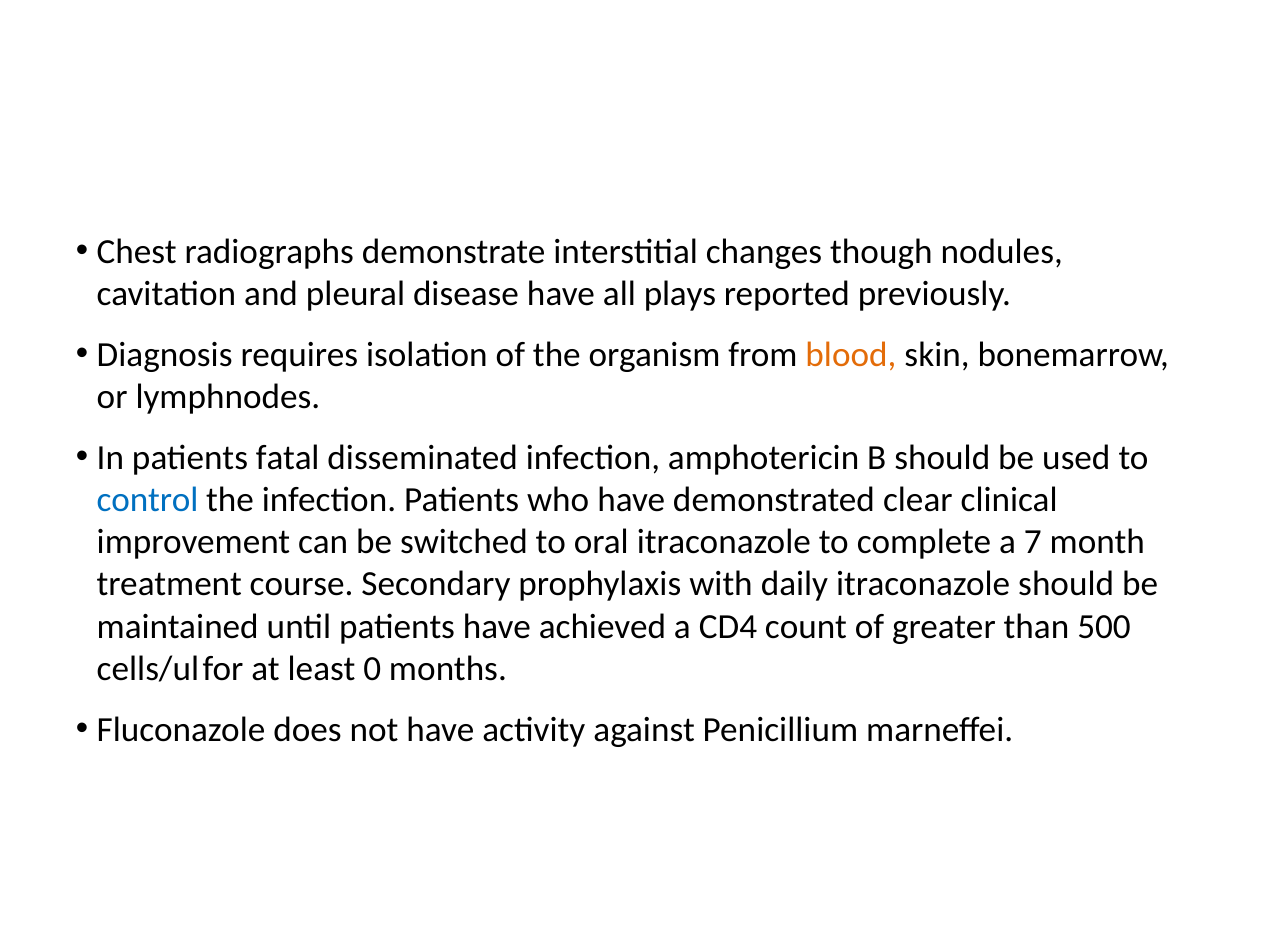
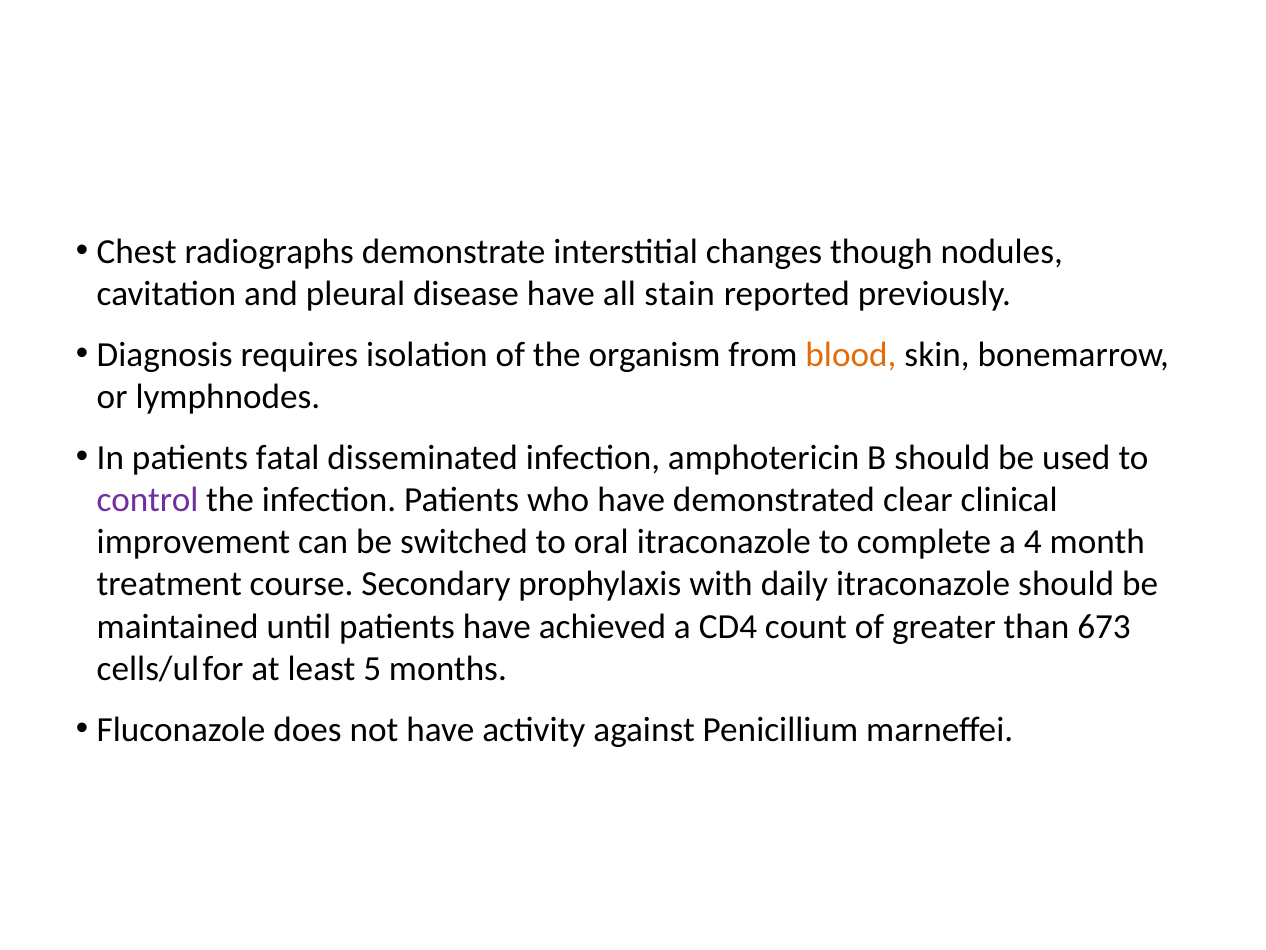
plays: plays -> stain (680, 294)
control colour: blue -> purple (148, 500)
7: 7 -> 4 (1033, 542)
500: 500 -> 673 (1104, 626)
0: 0 -> 5 (372, 668)
